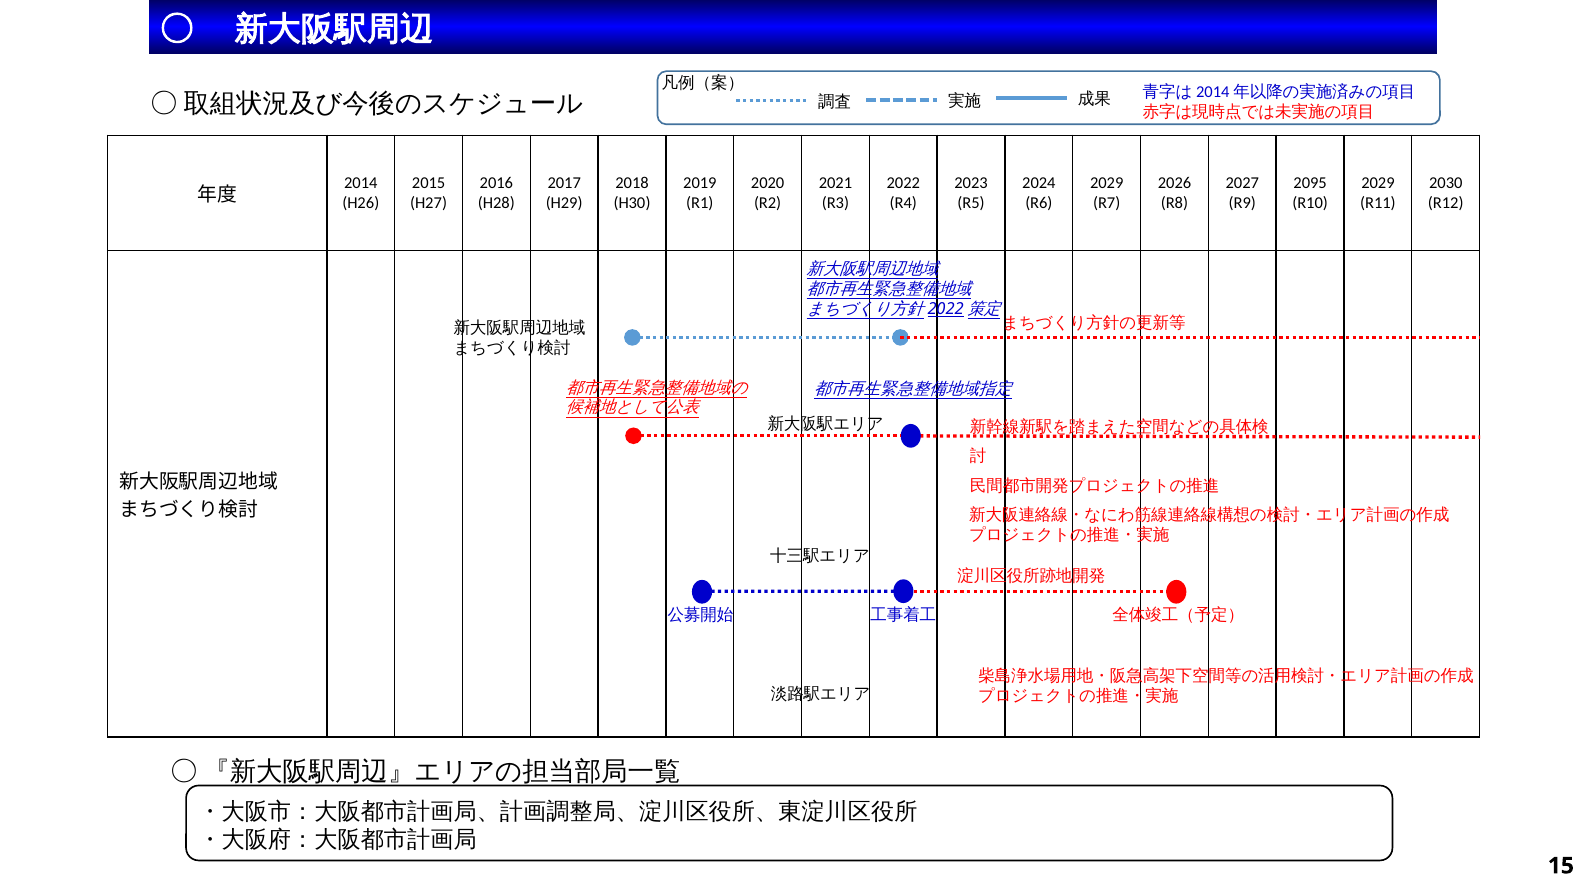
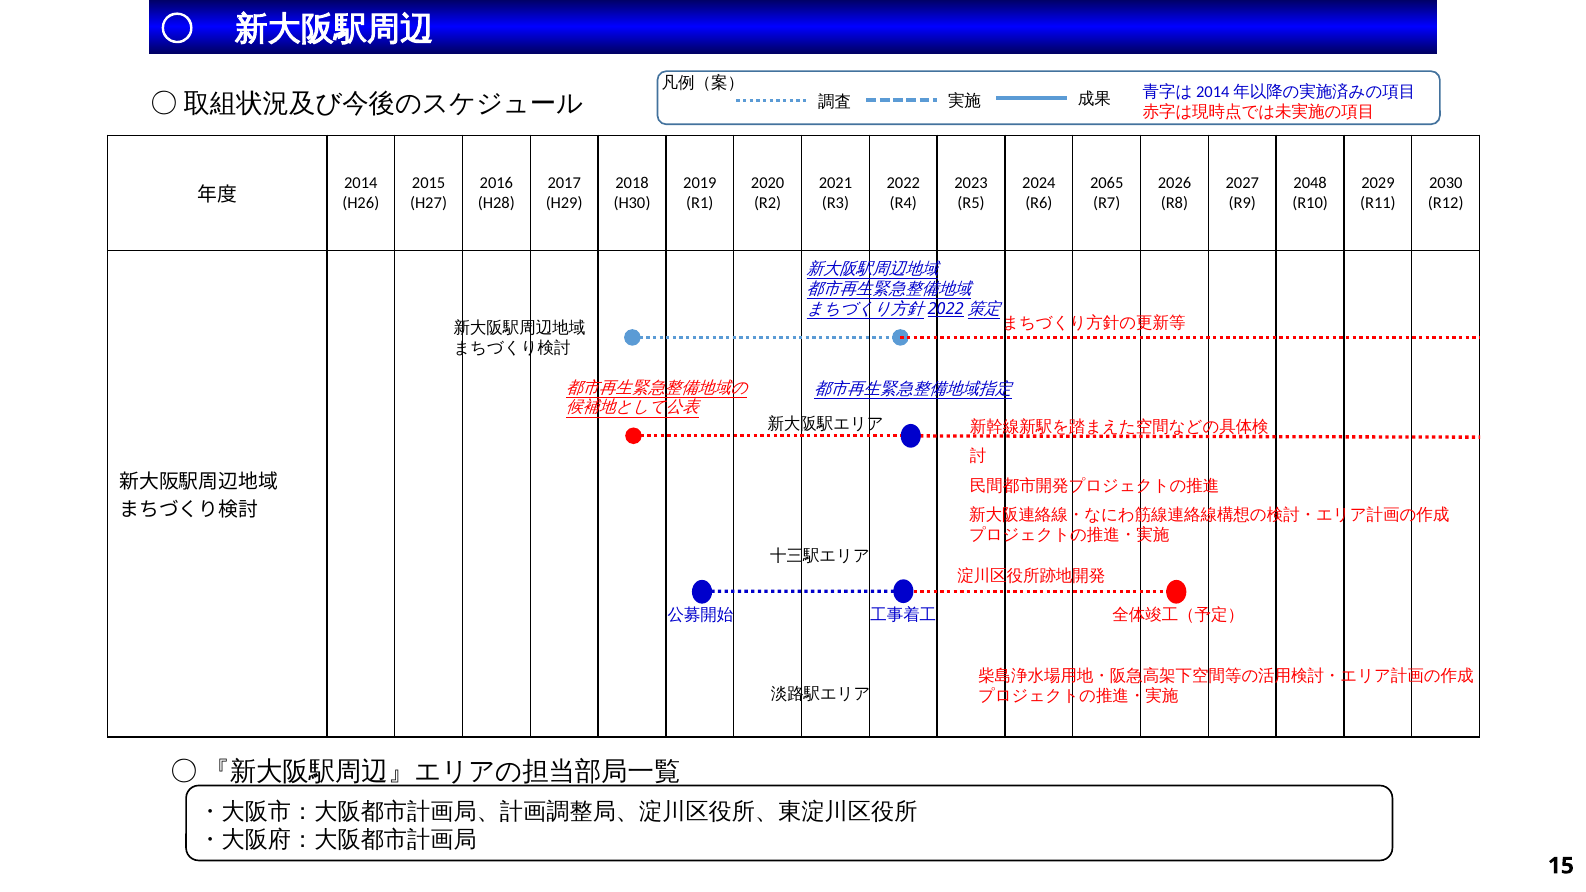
2029: 2029 -> 2065 (1107, 183)
2095: 2095 -> 2048 (1310, 183)
